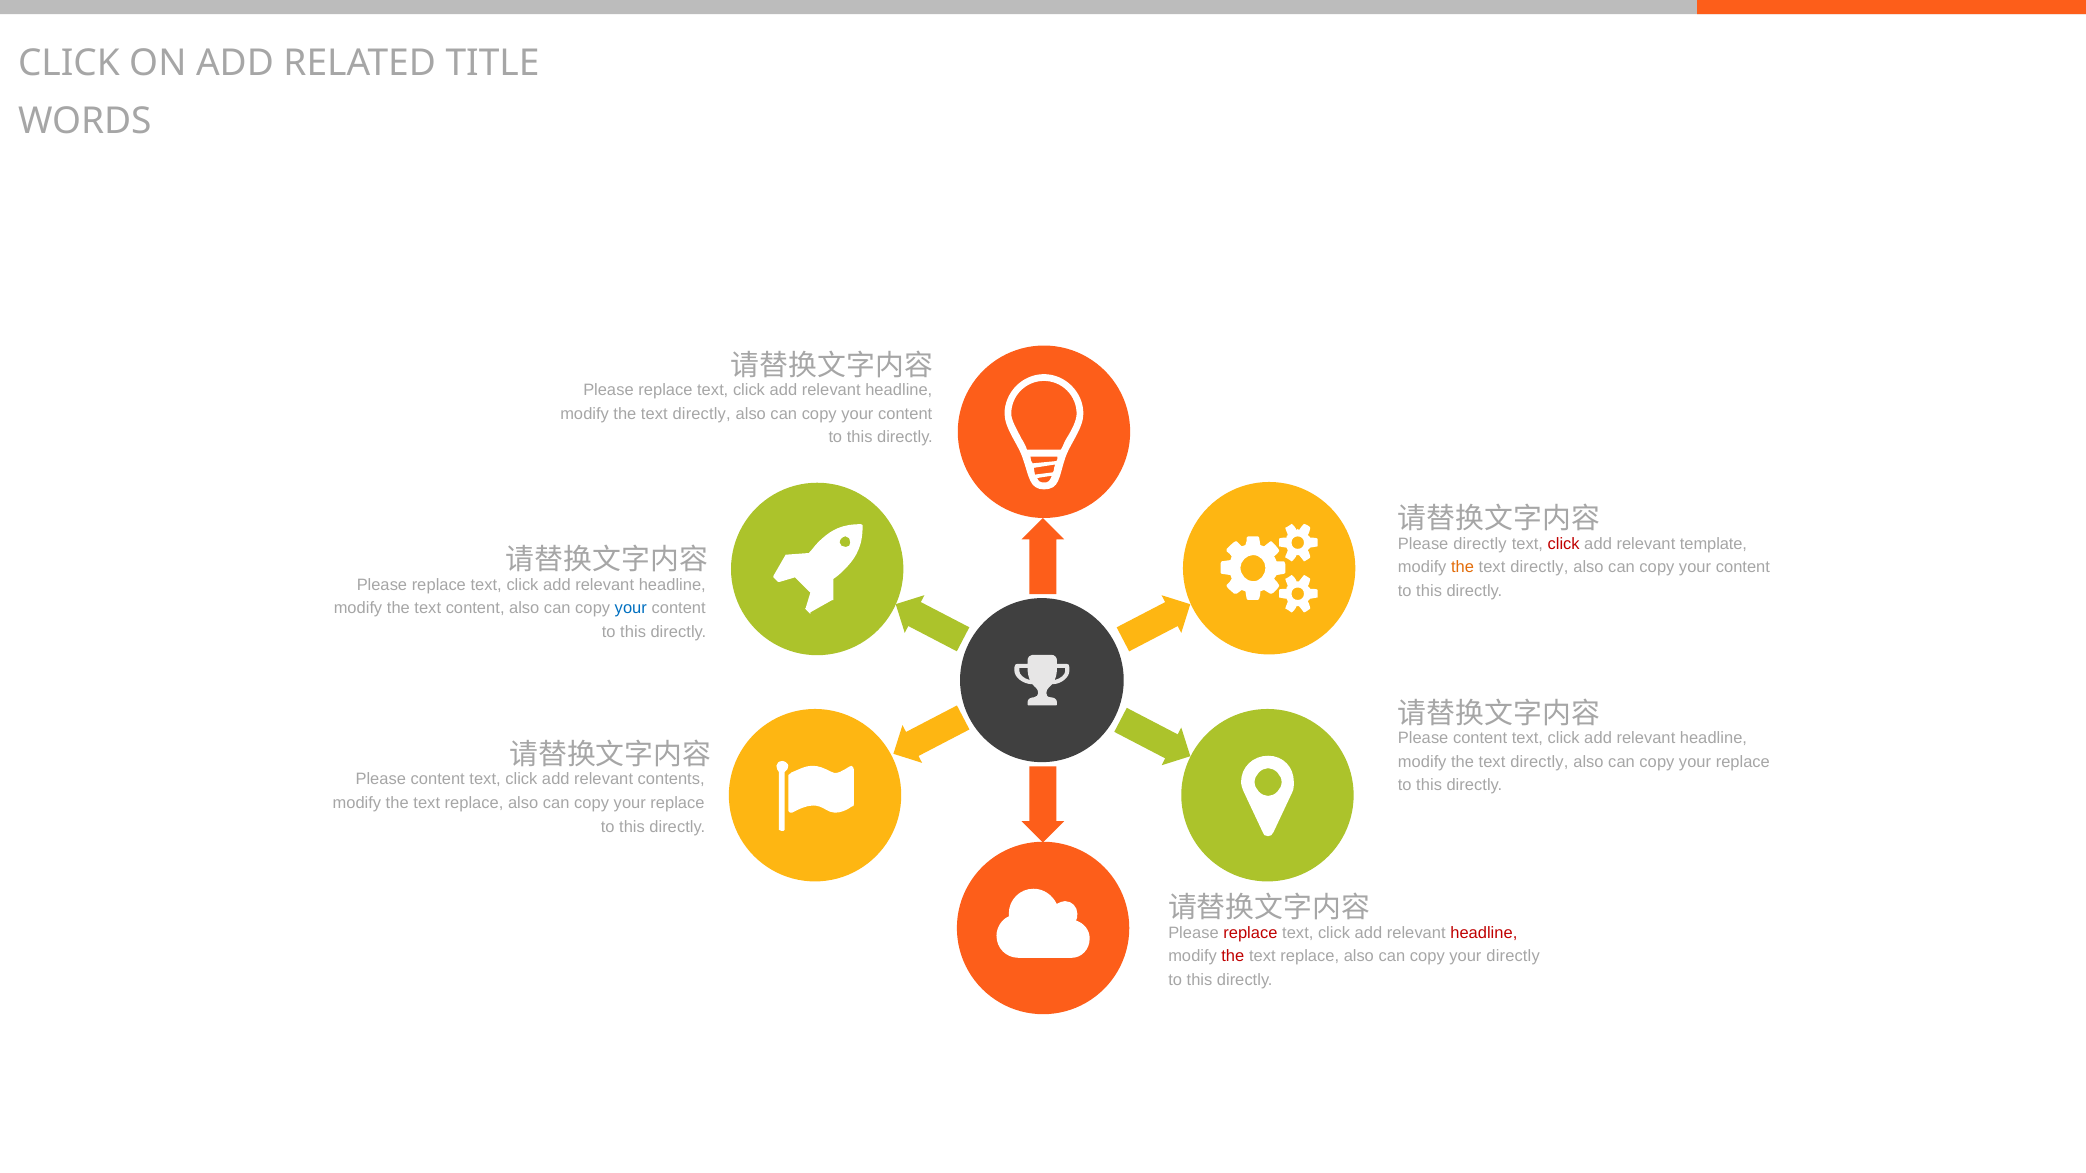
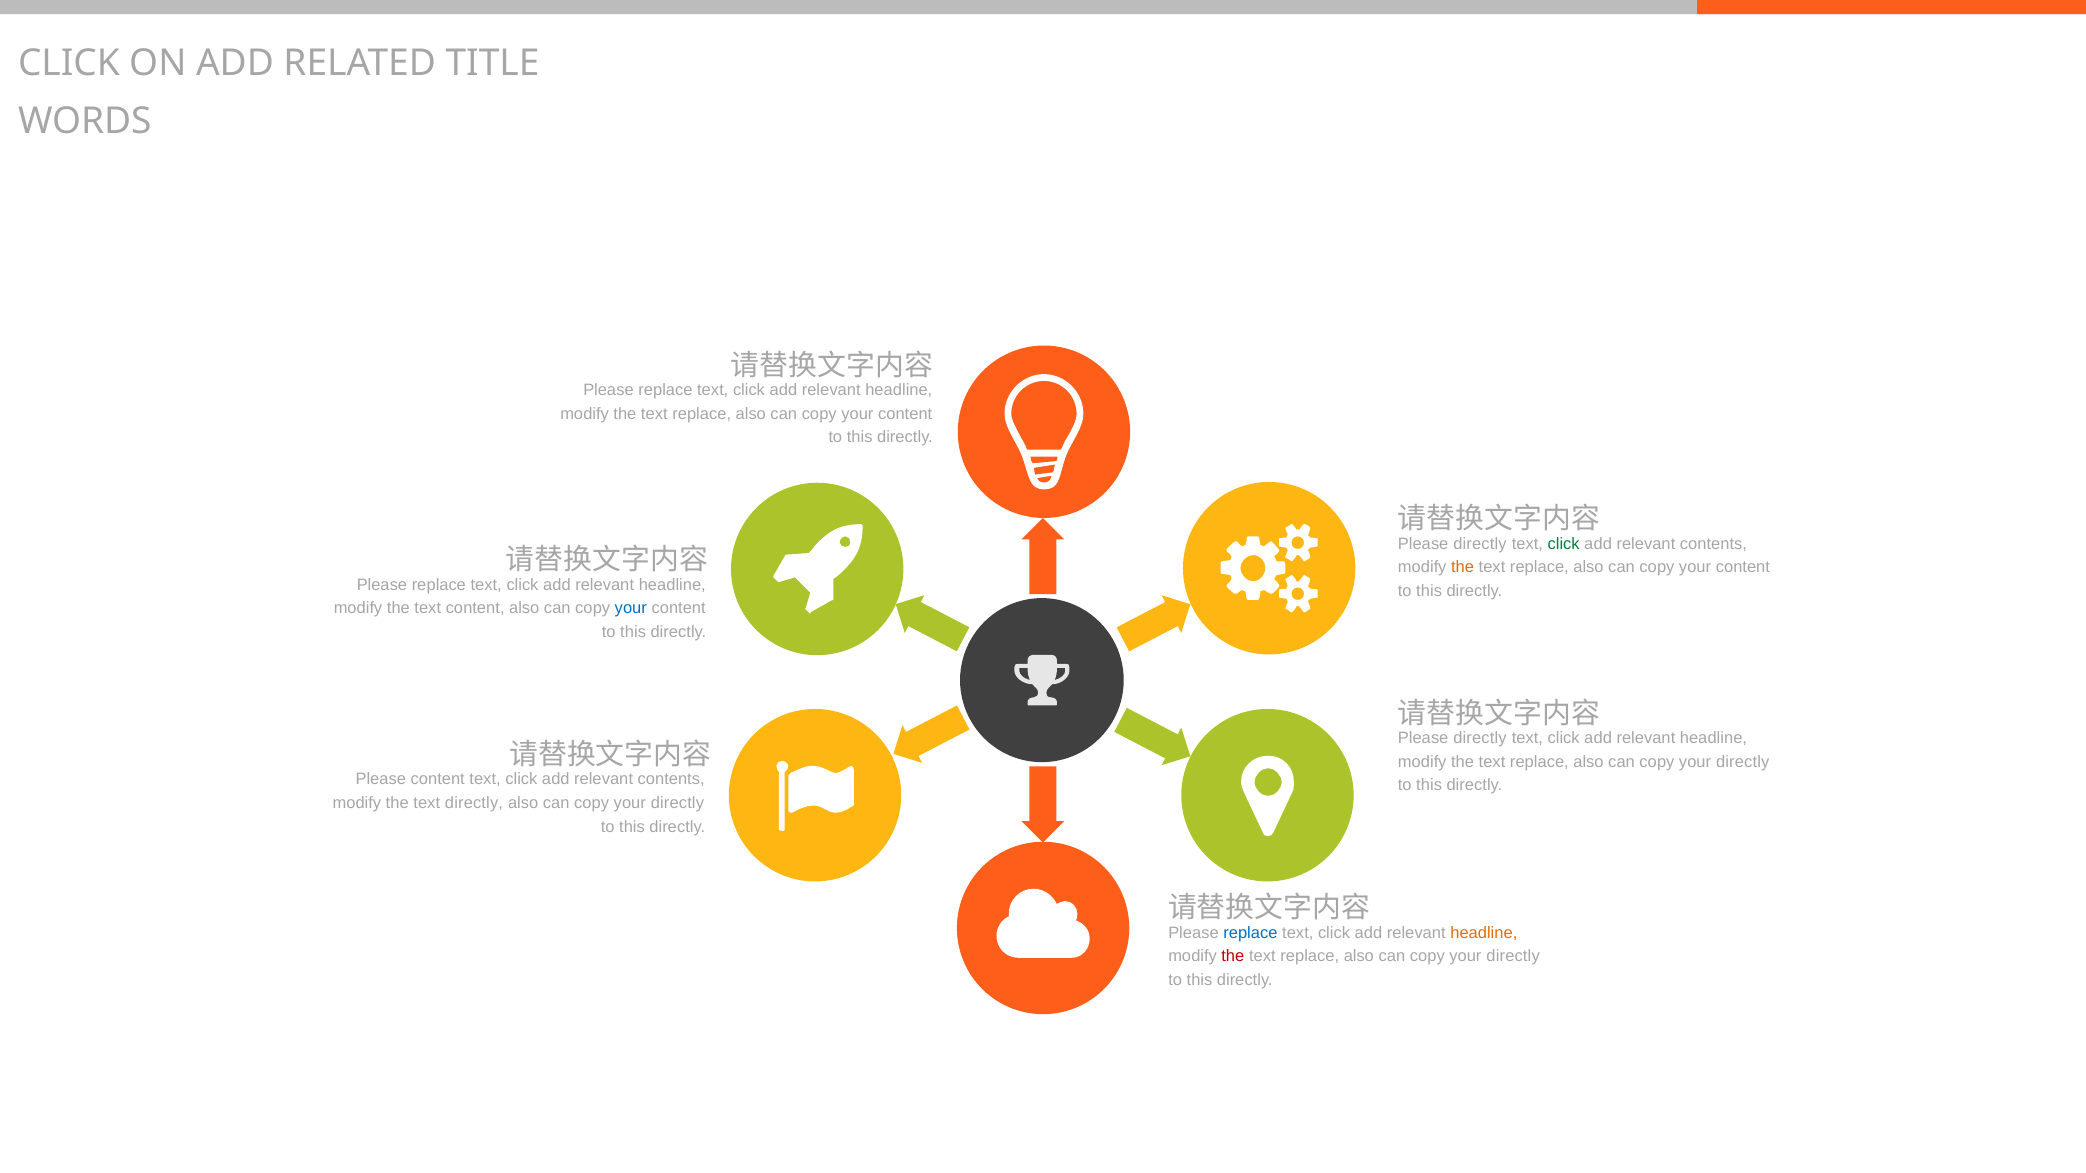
directly: directly -> replace (702, 414)
click colour: red -> green (1564, 544)
template: template -> contents (1713, 544)
directly: directly -> replace (1539, 567)
content: content -> directly (1480, 738)
directly: directly -> replace (1539, 762)
replace: replace -> directly (1743, 762)
replace: replace -> directly (474, 803)
replace: replace -> directly (677, 803)
replace colour: red -> blue (1250, 933)
headline colour: red -> orange (1484, 933)
